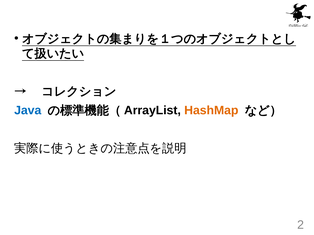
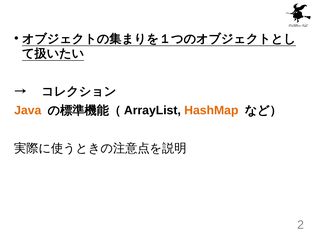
Java colour: blue -> orange (28, 111)
